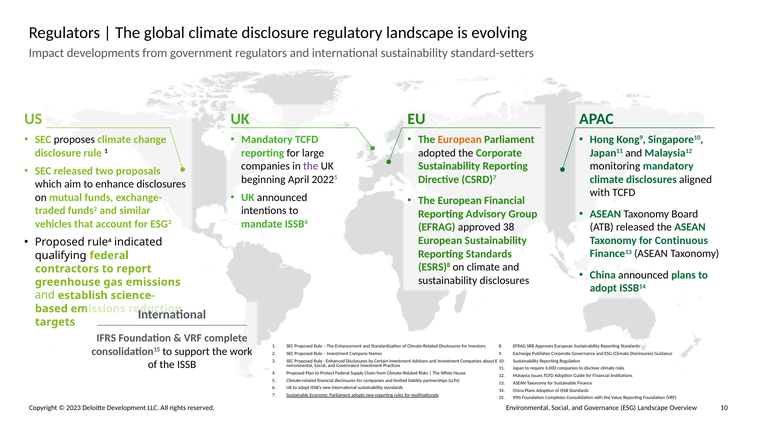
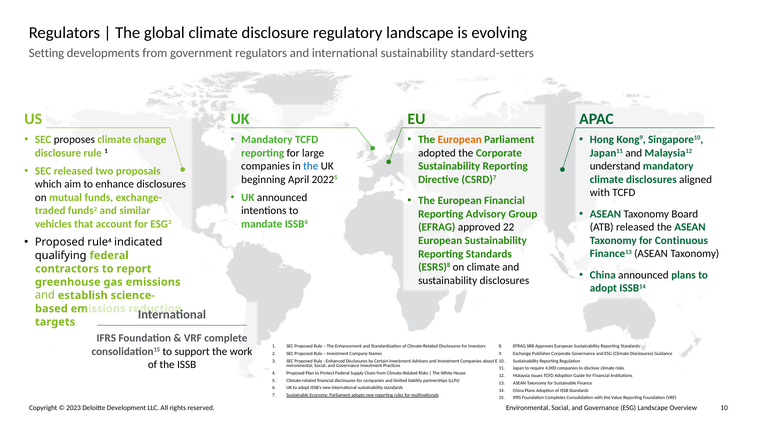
Impact: Impact -> Setting (46, 53)
the colour: purple -> blue (311, 166)
monitoring: monitoring -> understand (615, 166)
38: 38 -> 22 (509, 227)
